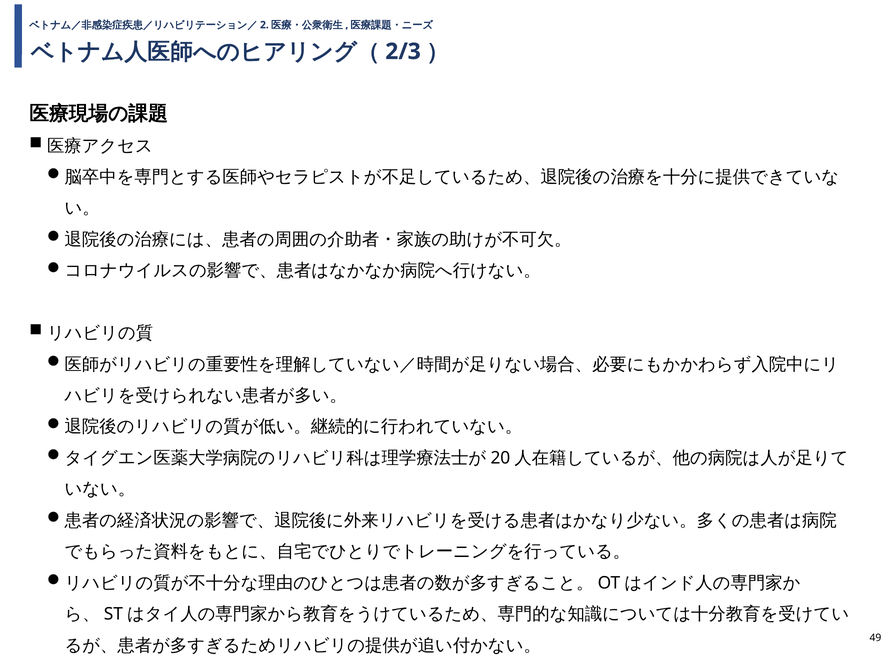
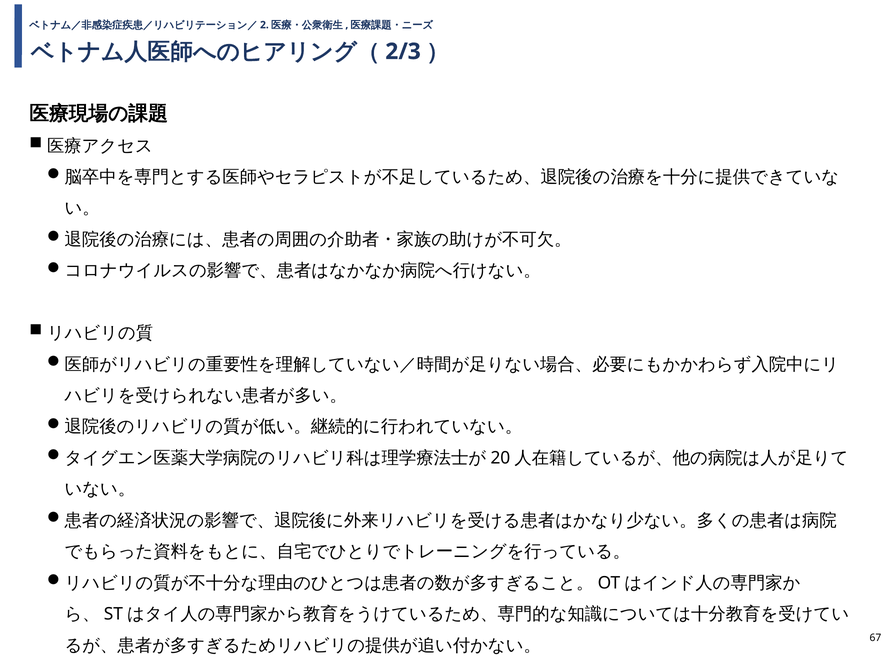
49: 49 -> 67 (875, 637)
